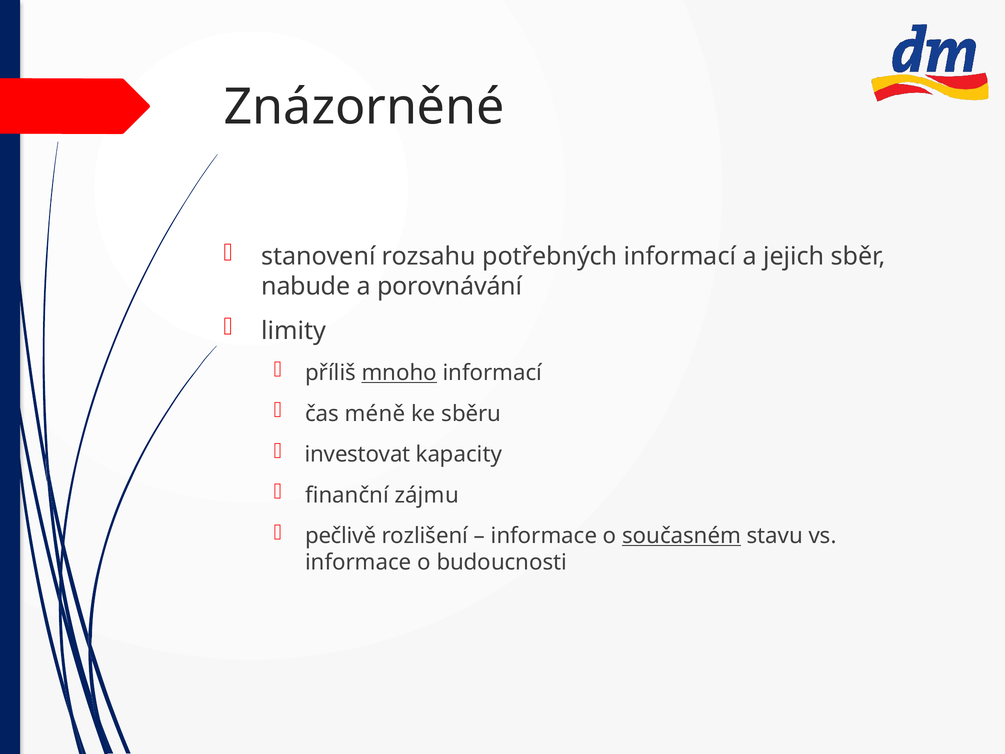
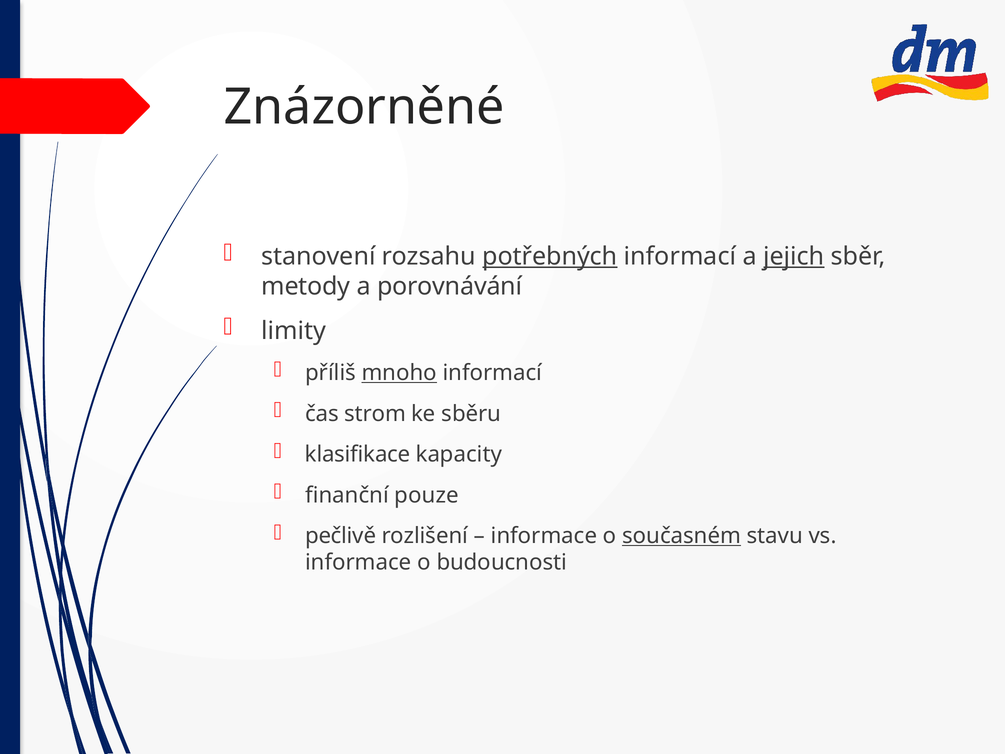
potřebných underline: none -> present (550, 256)
jejich underline: none -> present (794, 256)
nabude: nabude -> metody (306, 287)
méně: méně -> strom (375, 414)
investovat: investovat -> klasifikace (358, 454)
zájmu: zájmu -> pouze (427, 495)
